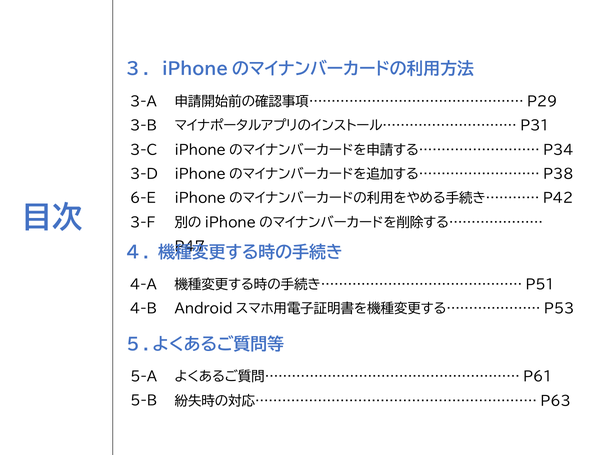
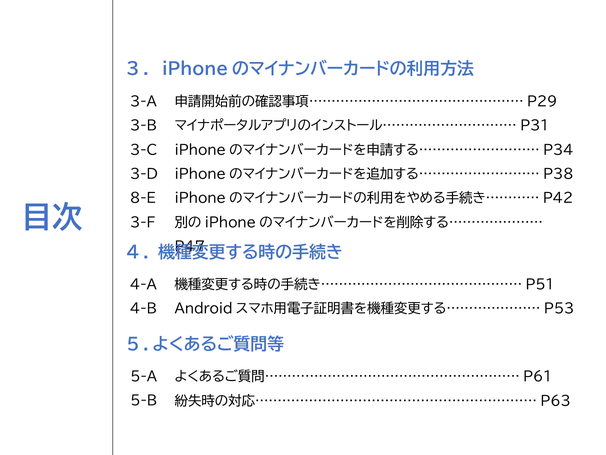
6-E: 6-E -> 8-E (143, 198)
